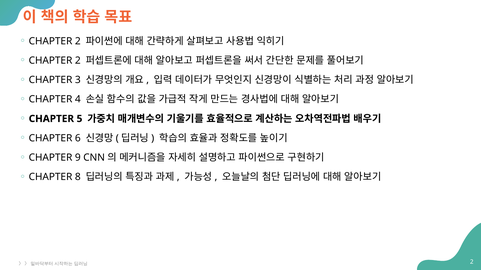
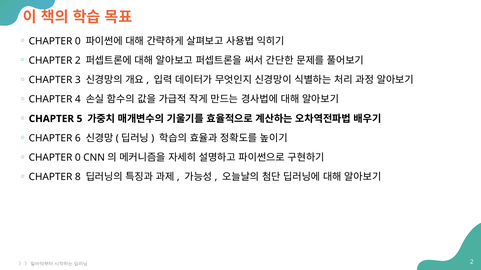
2: 2 -> 0 (78, 41)
9: 9 -> 0 (78, 158)
